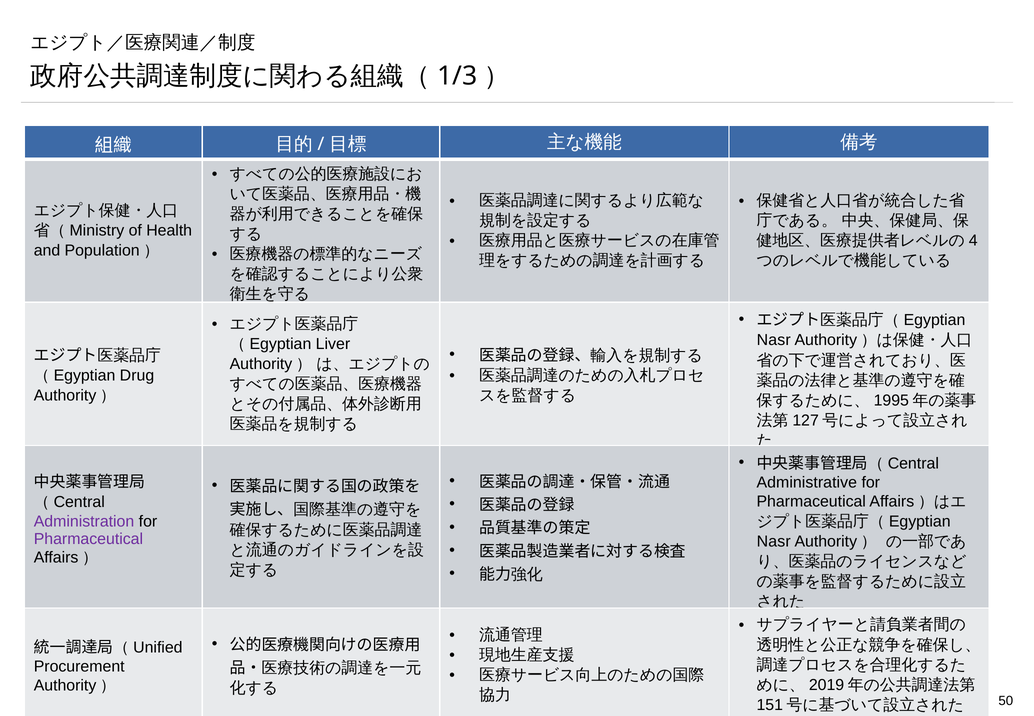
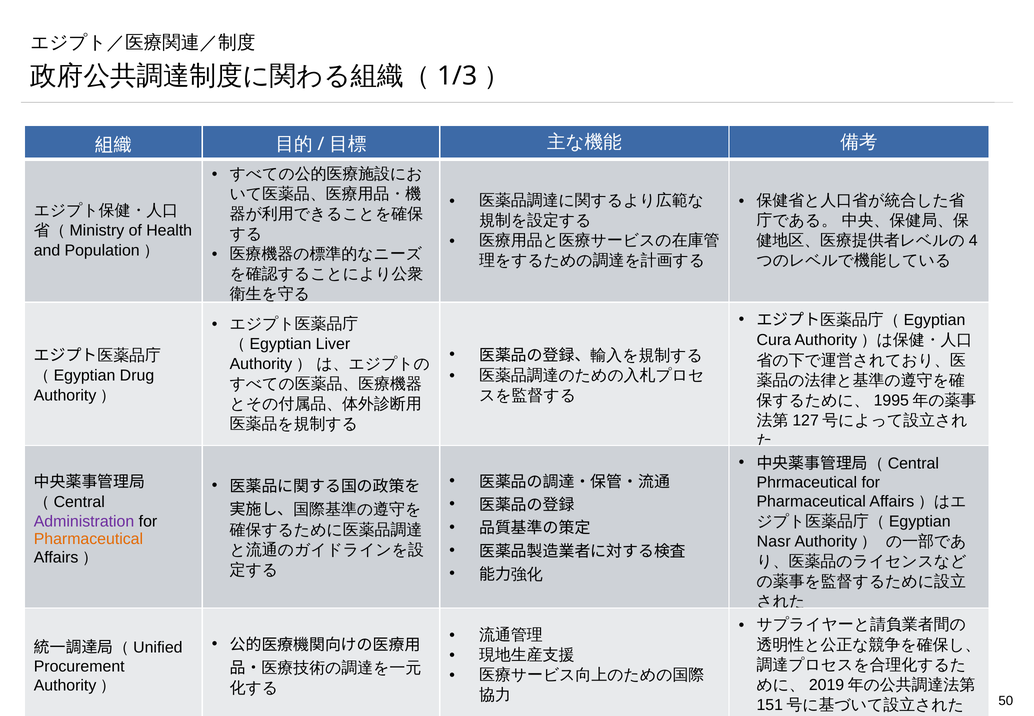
Nasr: Nasr -> Cura (774, 340)
Administrative: Administrative -> Phrmaceutical (807, 483)
Pharmaceutical colour: purple -> orange (88, 539)
